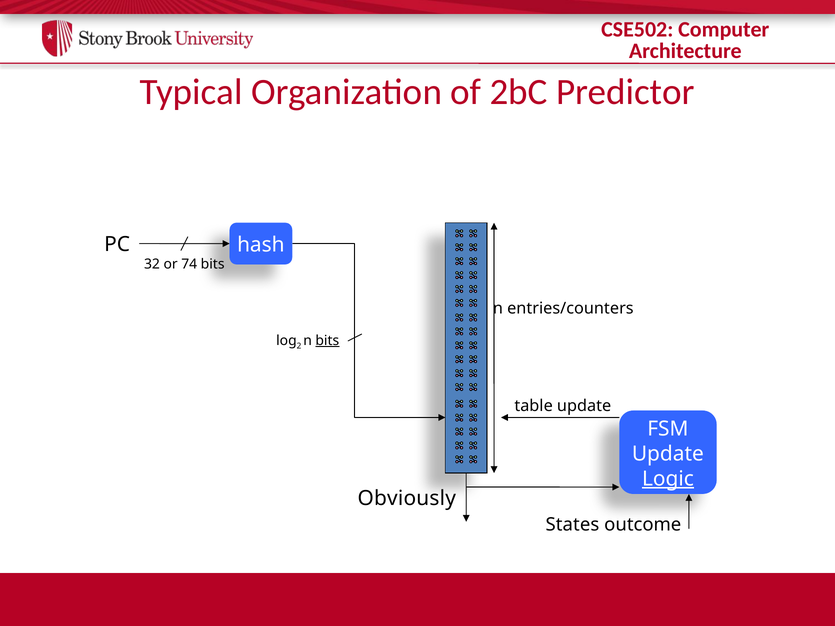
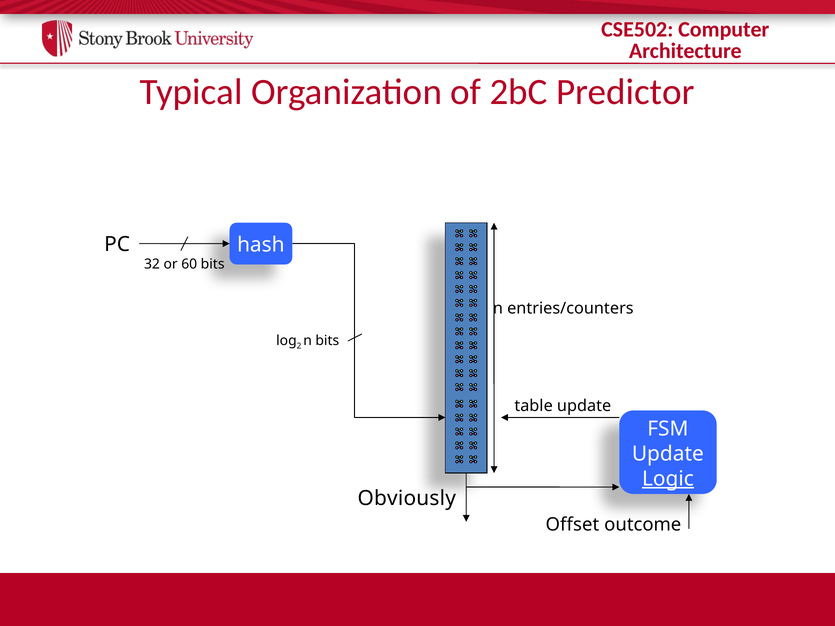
74: 74 -> 60 (189, 264)
bits underline: present -> none (327, 341)
States: States -> Offset (572, 525)
